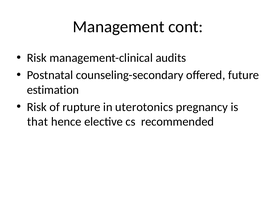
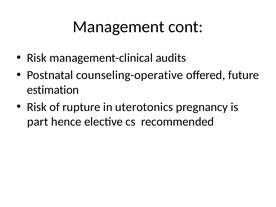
counseling-secondary: counseling-secondary -> counseling-operative (130, 75)
that: that -> part (38, 122)
